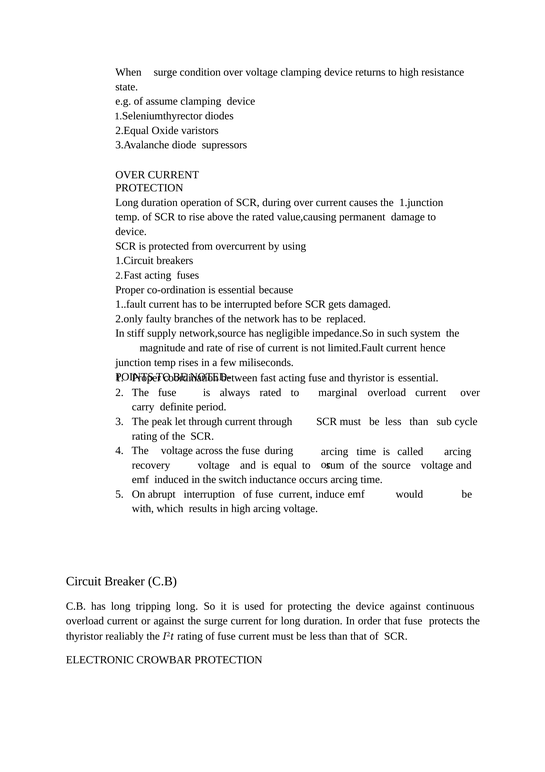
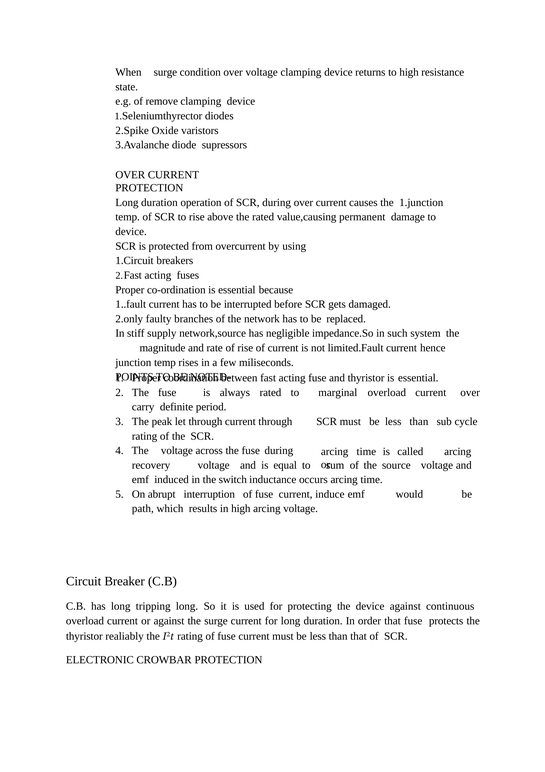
assume: assume -> remove (162, 101)
2.Equal: 2.Equal -> 2.Spike (132, 130)
with: with -> path (143, 508)
